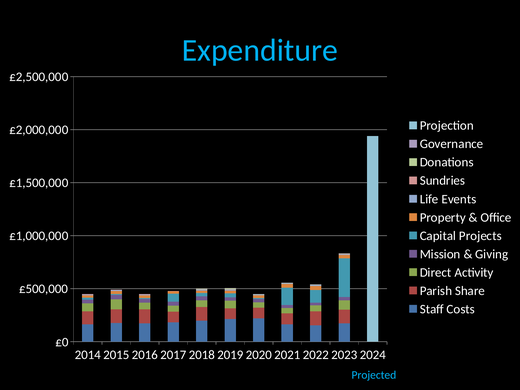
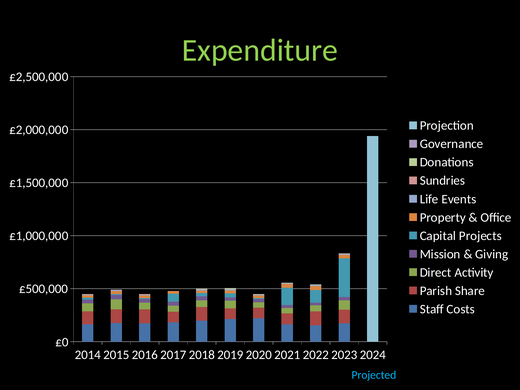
Expenditure colour: light blue -> light green (260, 50)
